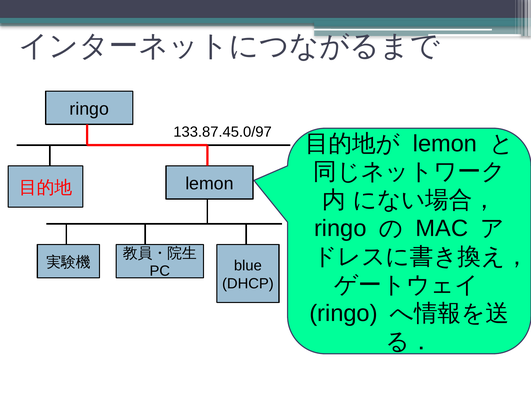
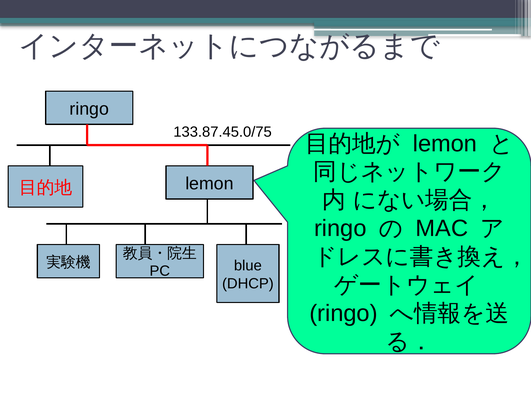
133.87.45.0/97: 133.87.45.0/97 -> 133.87.45.0/75 (223, 132)
